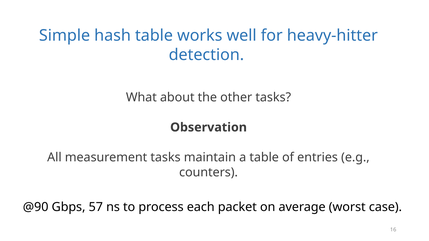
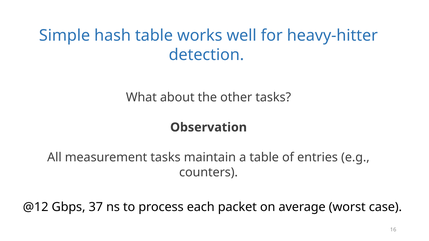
@90: @90 -> @12 (36, 207)
57: 57 -> 37 (96, 207)
